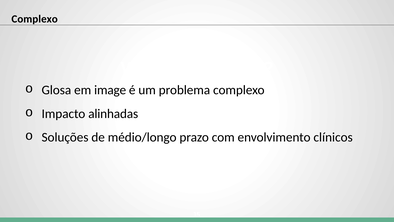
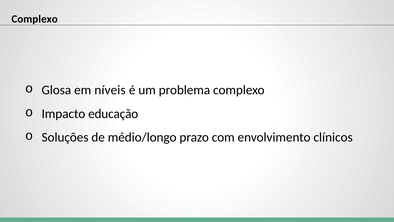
em image: image -> níveis (110, 90)
alinhadas: alinhadas -> educação (113, 113)
